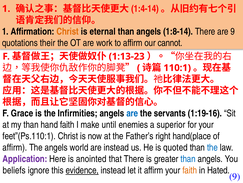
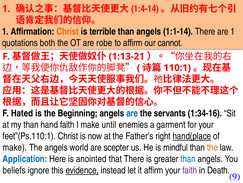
eternal: eternal -> terrible (103, 31)
1:8-14: 1:8-14 -> 1:1-14 (178, 31)
are 9: 9 -> 1 (233, 31)
their: their -> both (48, 43)
work: work -> robe (104, 43)
1:13-23: 1:13-23 -> 1:13-21 (127, 56)
Grace: Grace -> Hated (22, 113)
Infirmities: Infirmities -> Beginning (78, 113)
1:19-16: 1:19-16 -> 1:34-16 (205, 113)
superior: superior -> garment (171, 124)
hand(place underline: none -> present (192, 136)
affirm: affirm -> make (15, 147)
are instead: instead -> scepter (116, 147)
quoted: quoted -> mindful (176, 147)
the colour: blue -> orange (212, 147)
Application colour: purple -> blue (25, 158)
faith colour: orange -> purple (190, 170)
Hated: Hated -> Death (218, 170)
